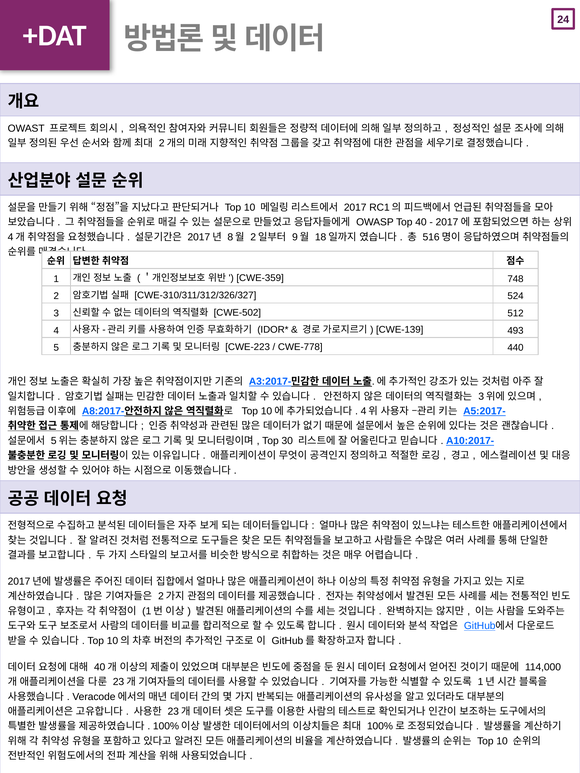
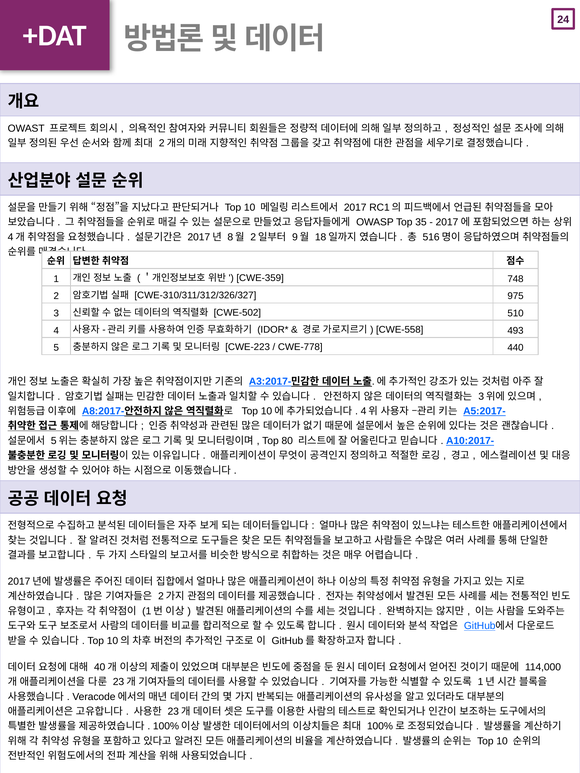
40: 40 -> 35 (421, 222)
524: 524 -> 975 (516, 296)
512: 512 -> 510 (516, 313)
CWE-139: CWE-139 -> CWE-558 (400, 330)
30: 30 -> 80 (287, 441)
